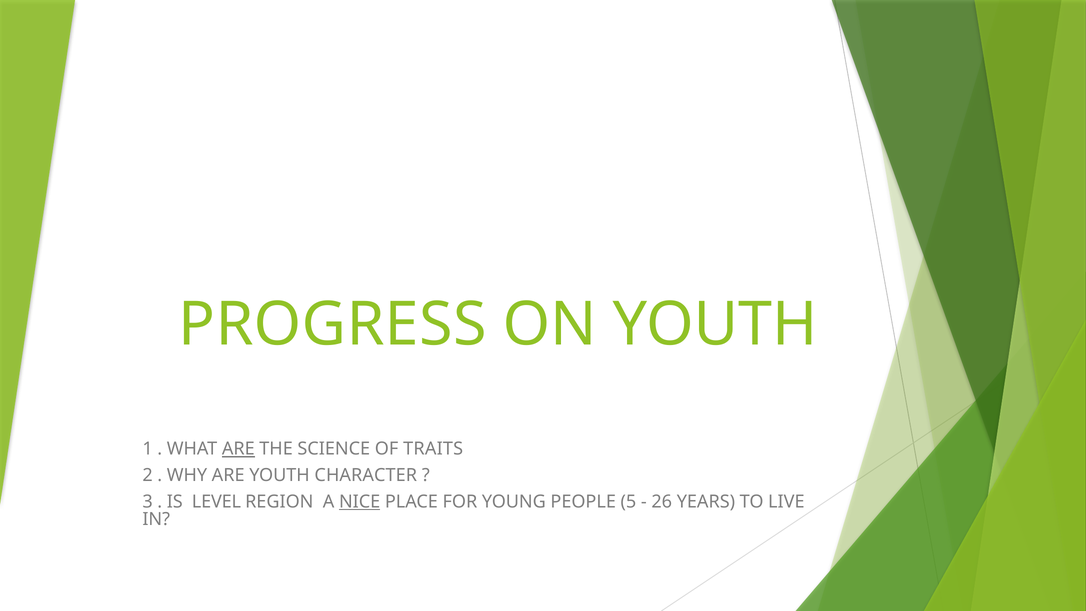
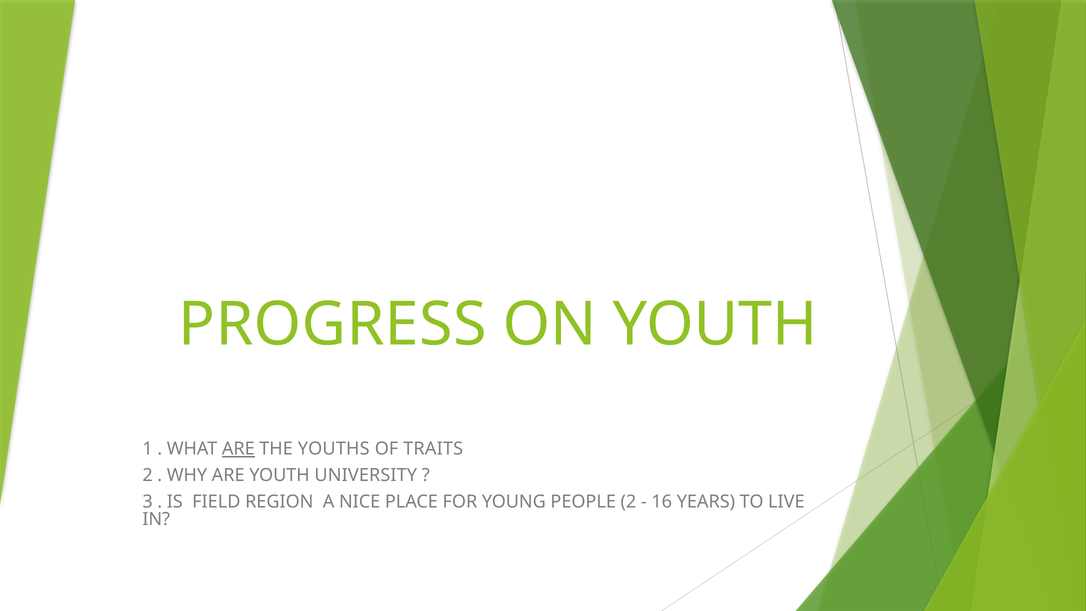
SCIENCE: SCIENCE -> YOUTHS (334, 449)
CHARACTER: CHARACTER -> UNIVERSITY (366, 475)
LEVEL: LEVEL -> FIELD (216, 502)
NICE underline: present -> none (360, 502)
PEOPLE 5: 5 -> 2 (628, 502)
26: 26 -> 16 (662, 502)
